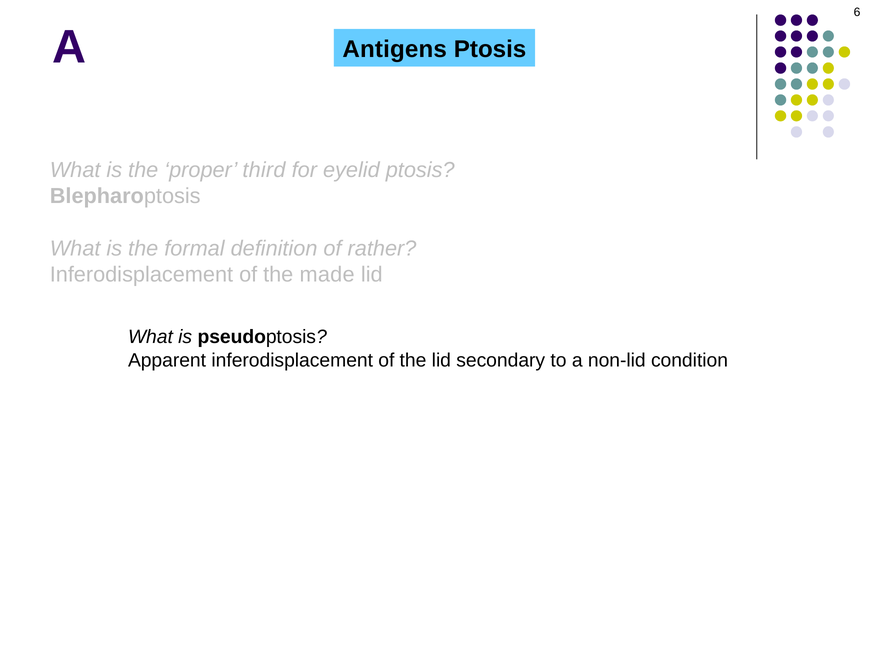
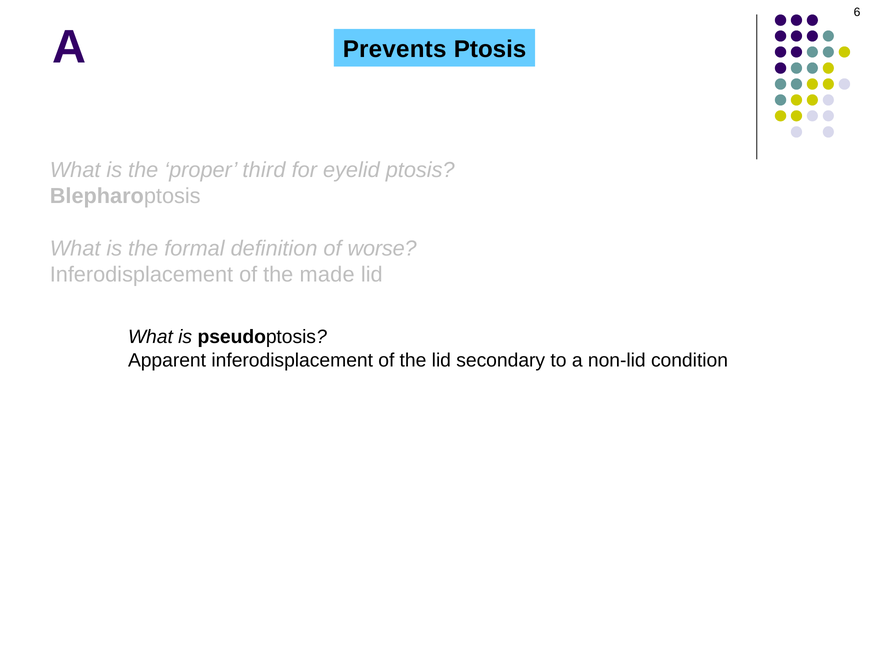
Antigens: Antigens -> Prevents (395, 49)
rather: rather -> worse (382, 248)
